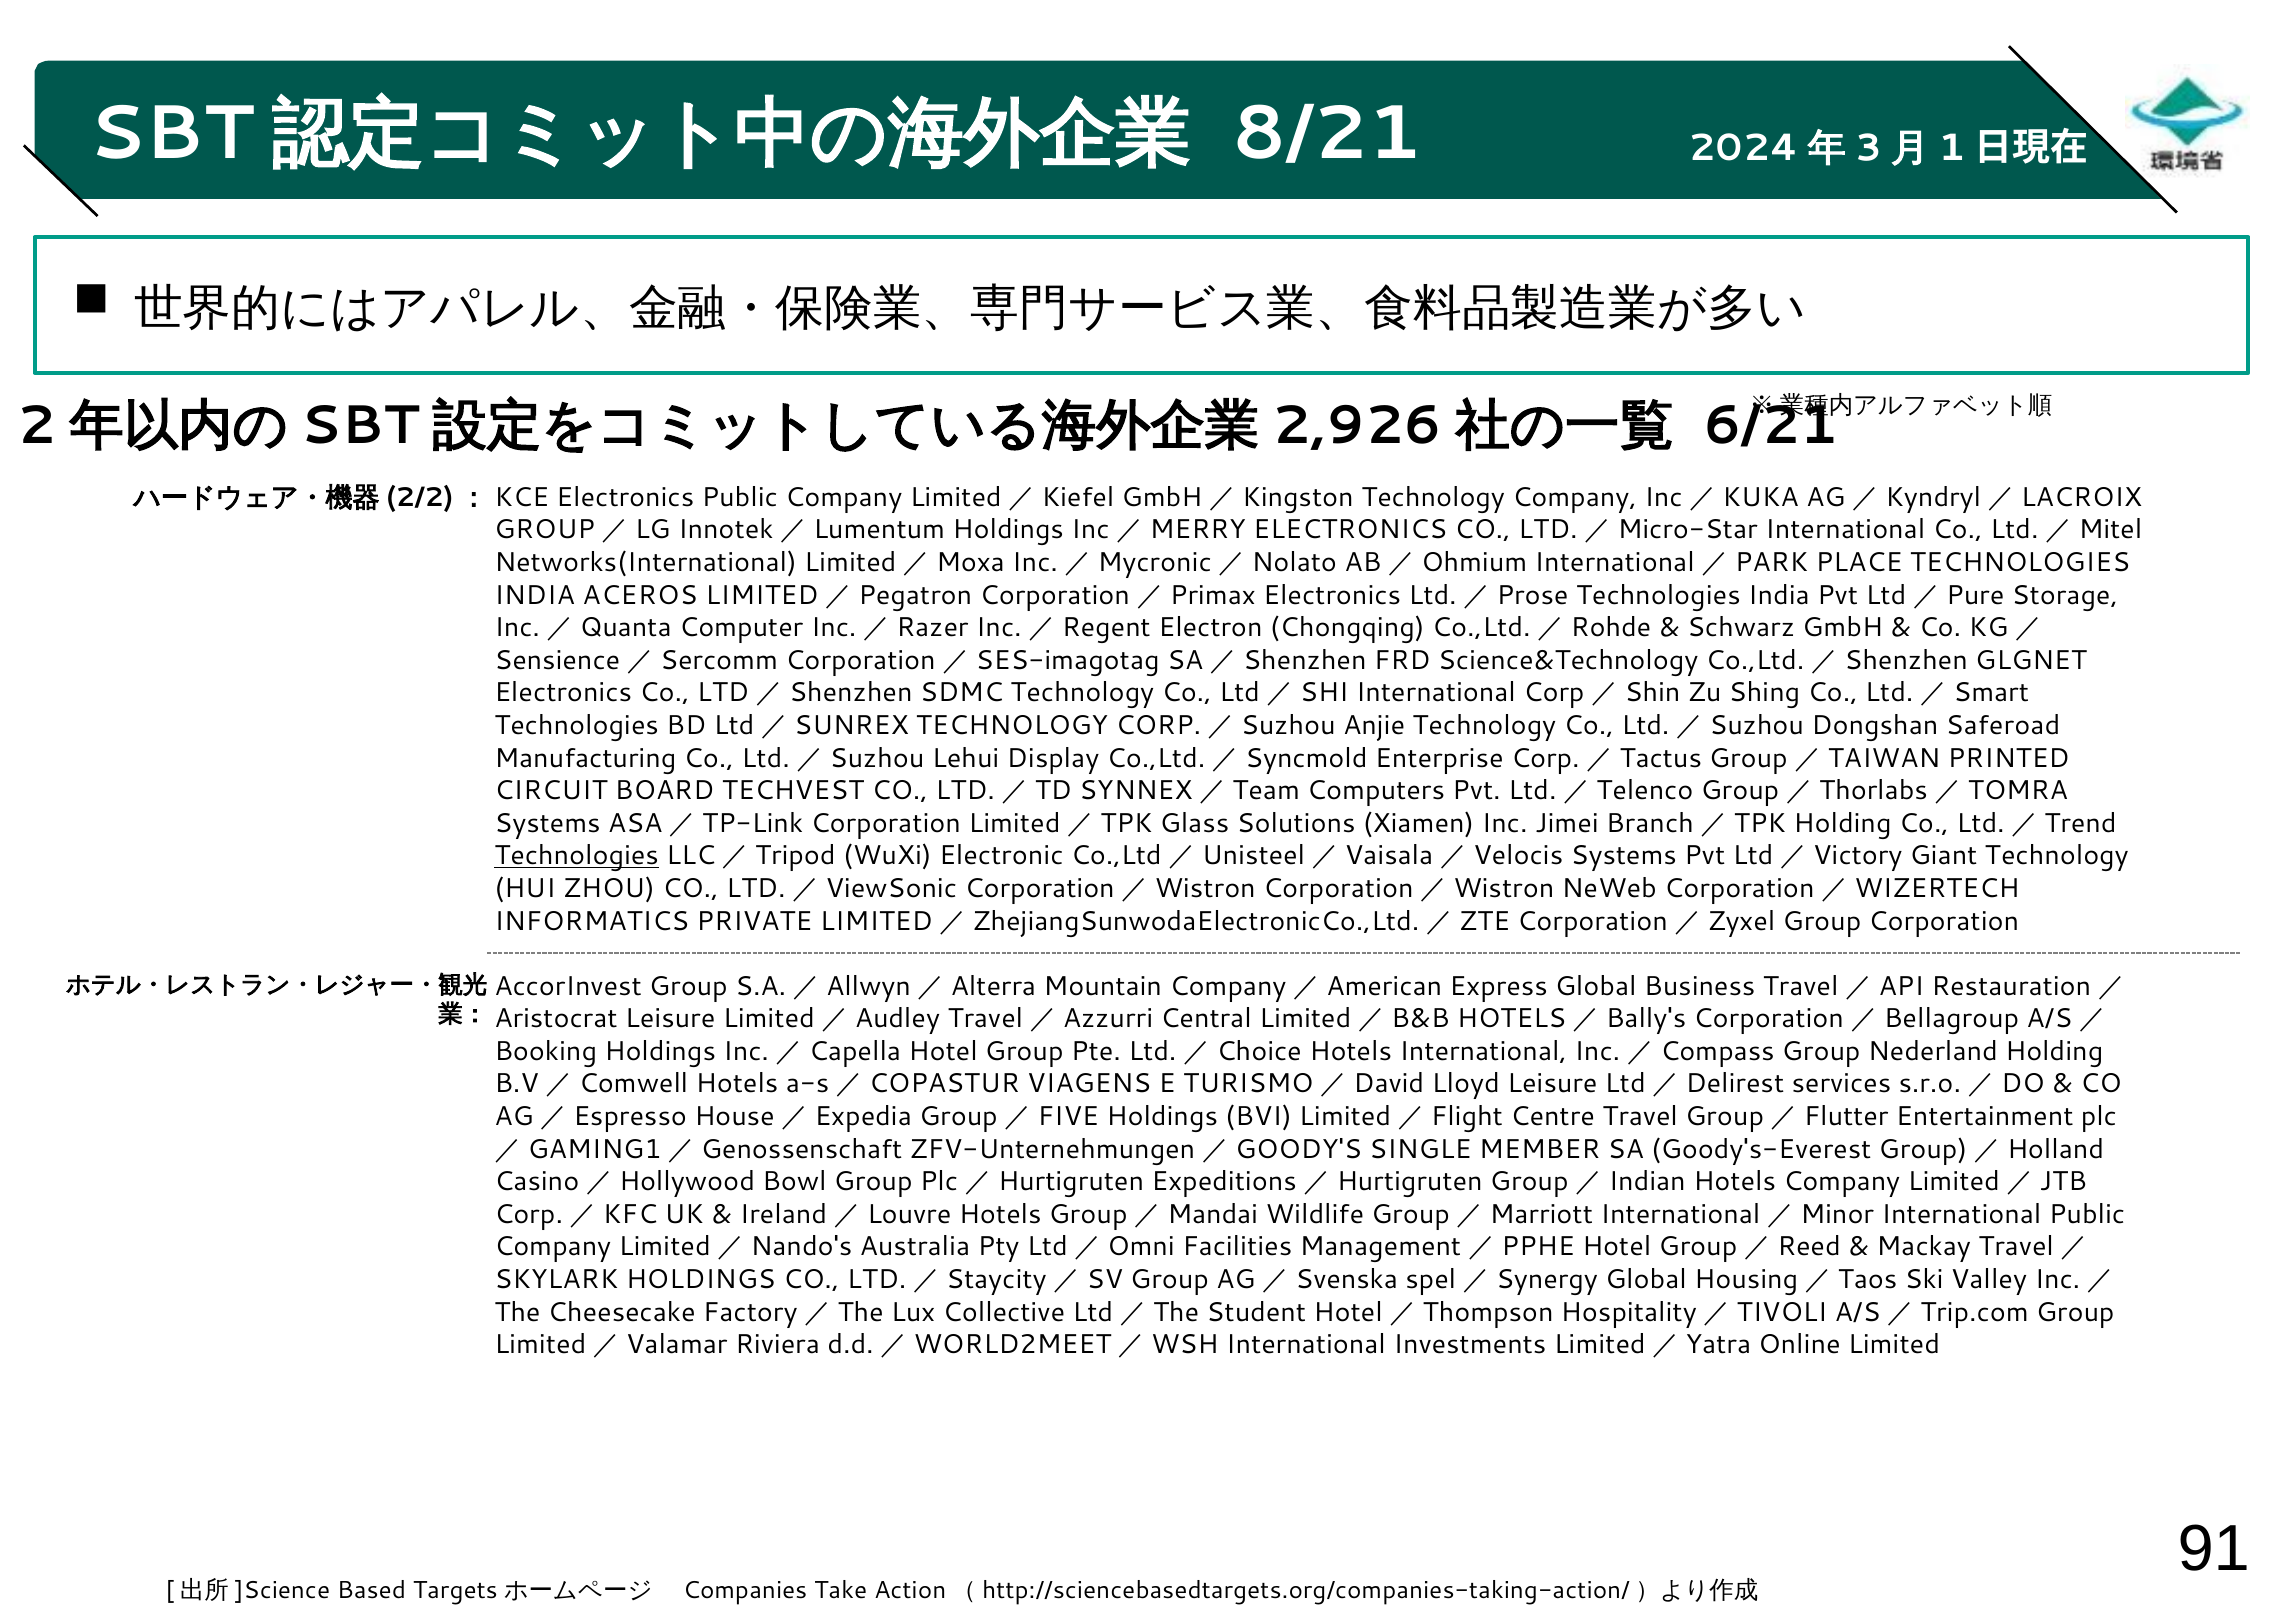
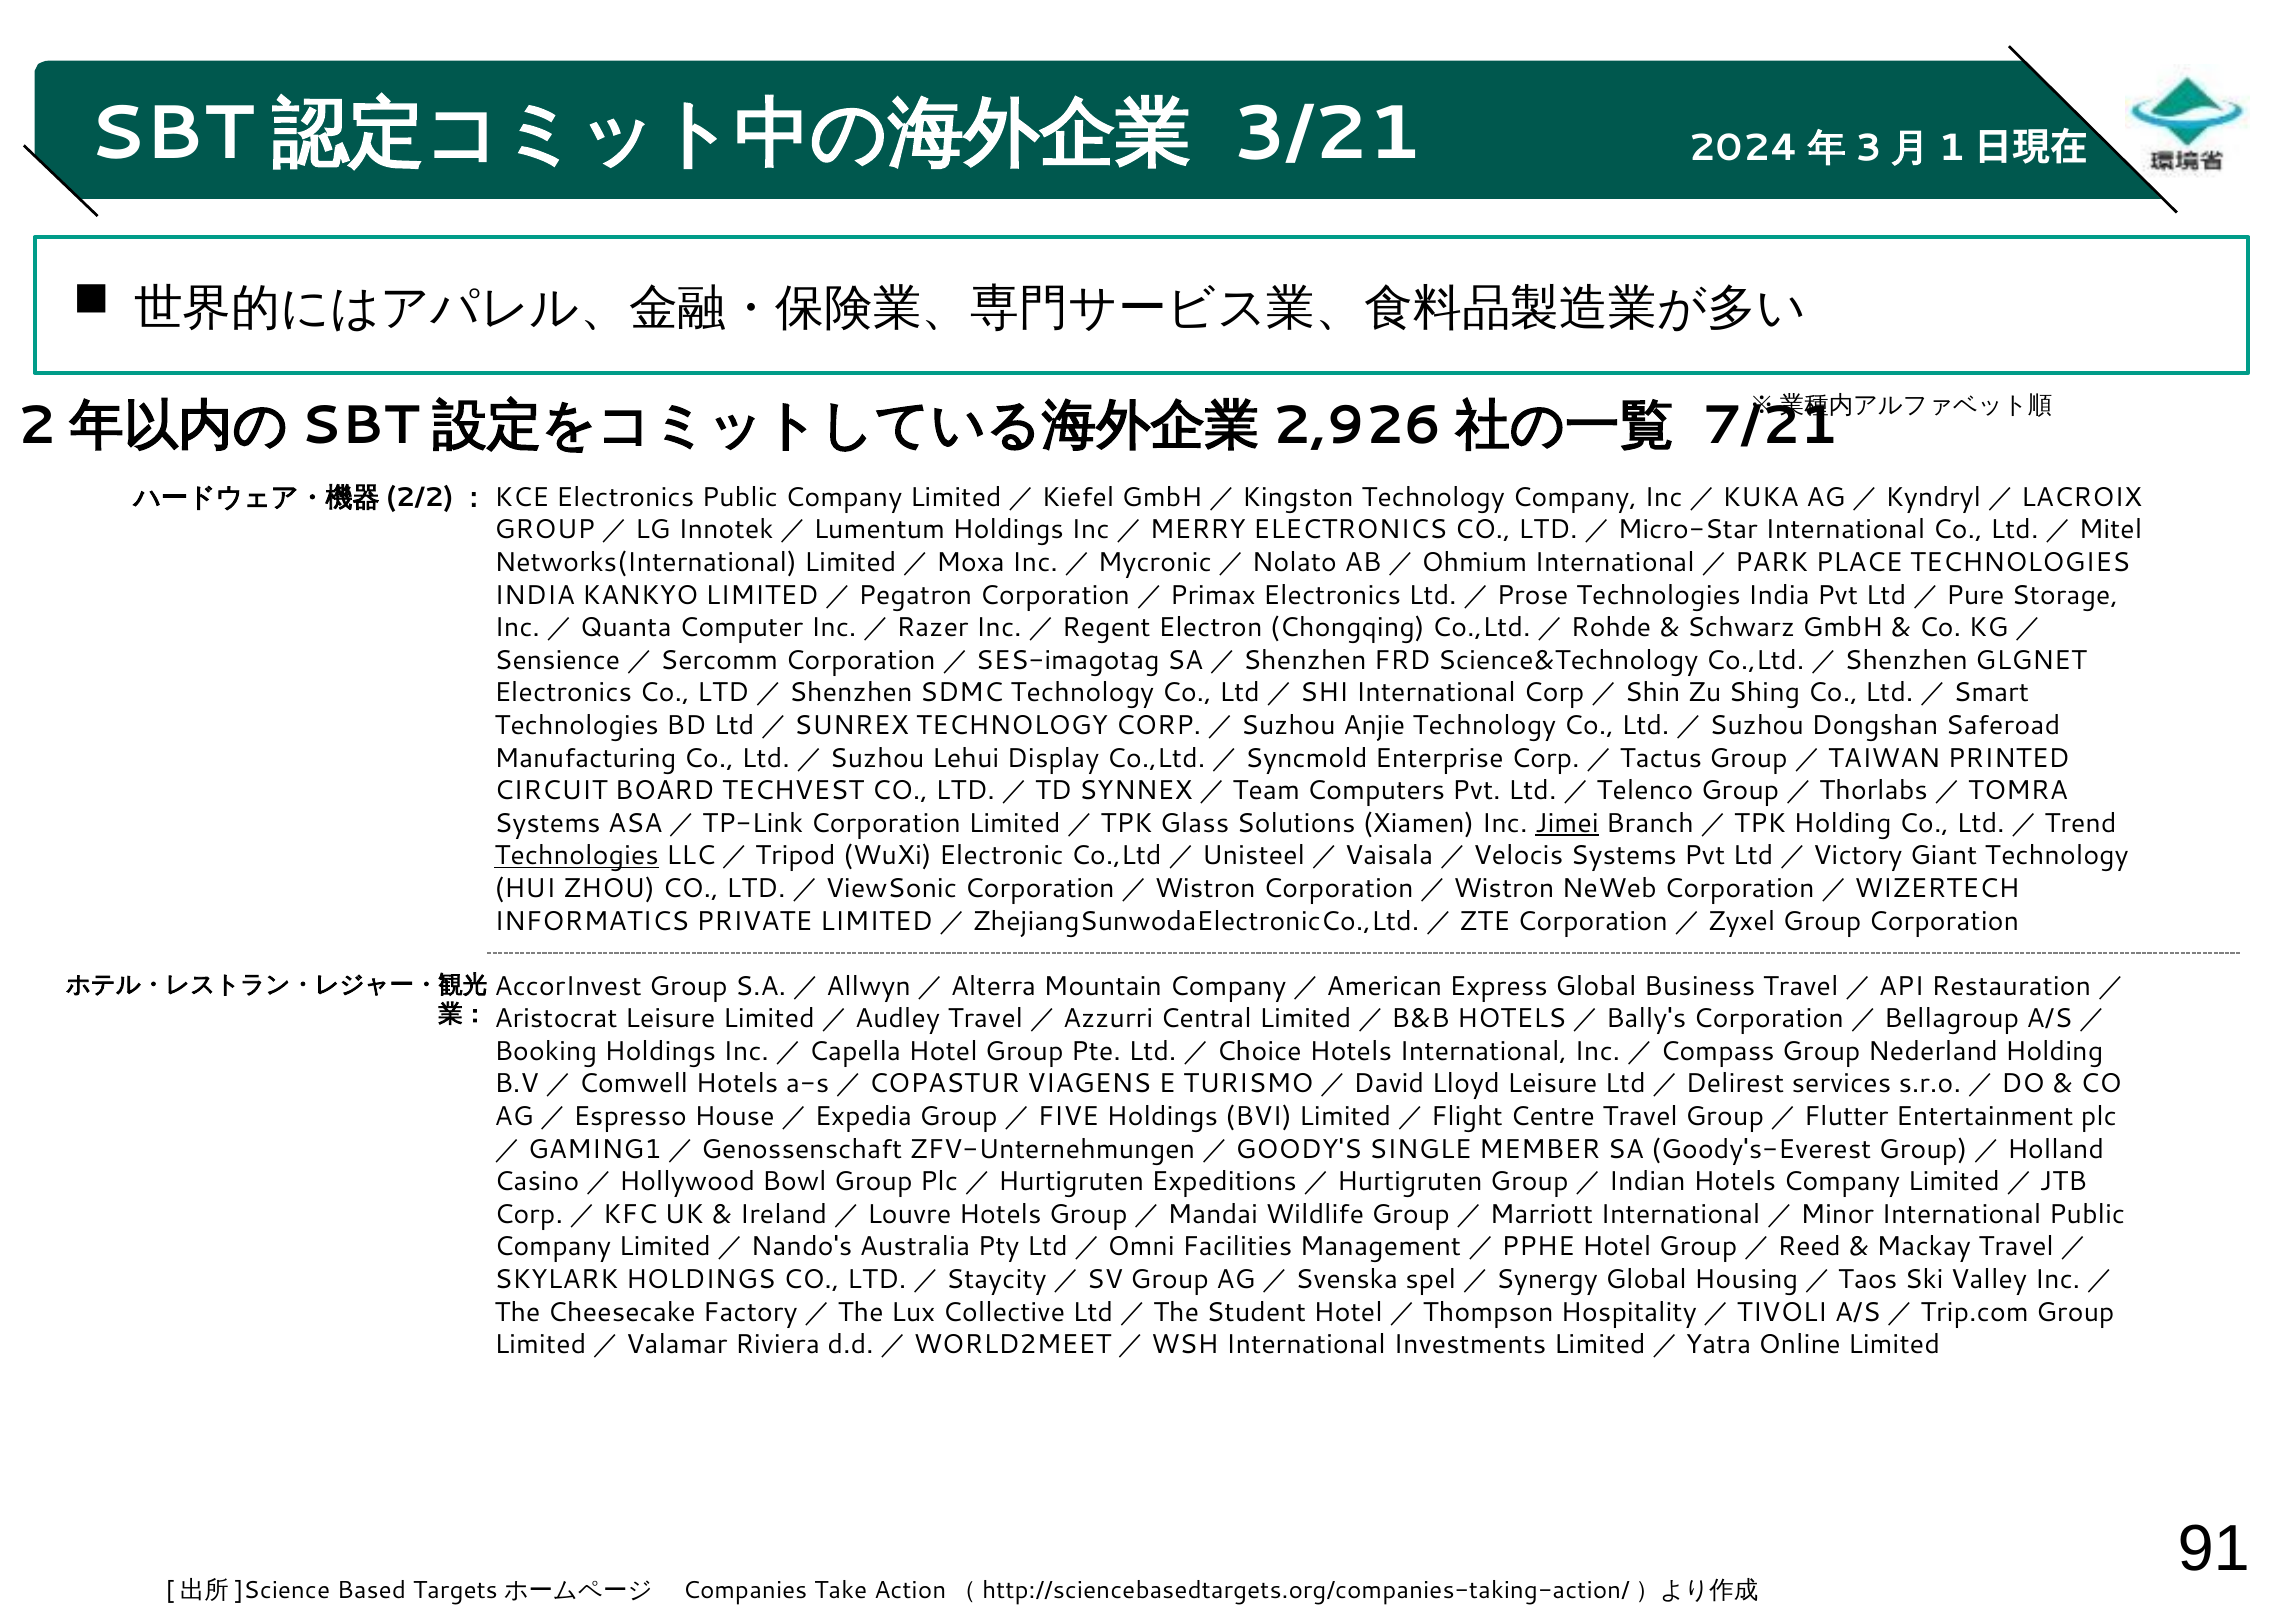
8/21: 8/21 -> 3/21 (1327, 133)
6/21: 6/21 -> 7/21 (1771, 425)
ACEROS: ACEROS -> KANKYO (640, 595)
Jimei underline: none -> present (1567, 823)
